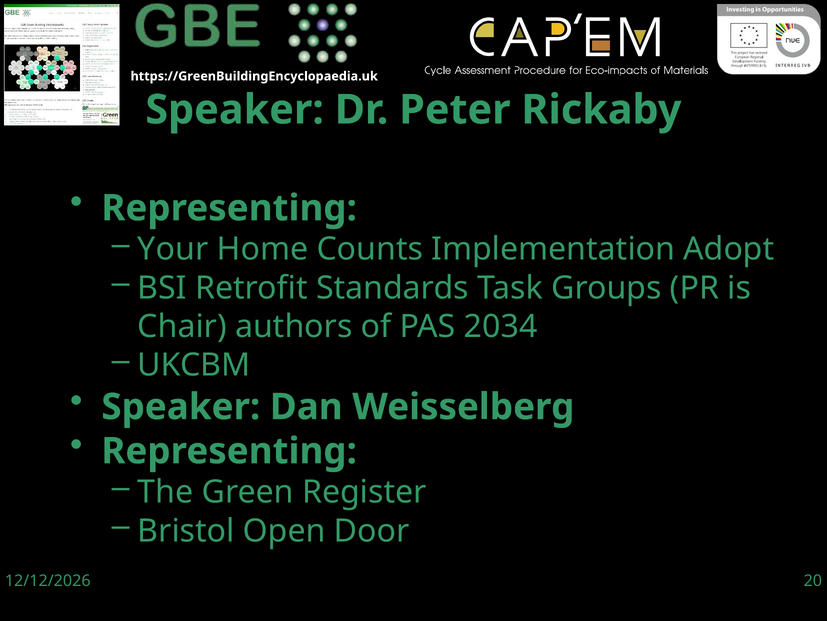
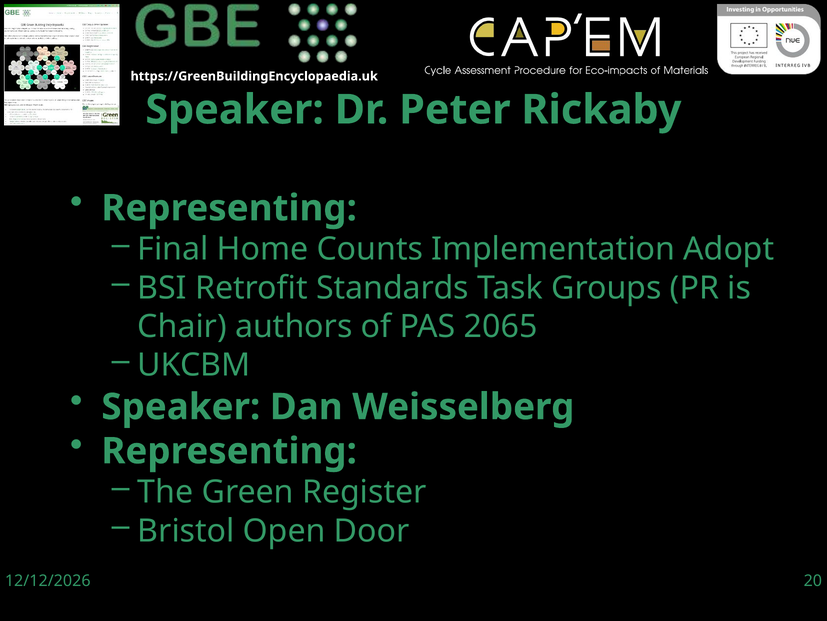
Your: Your -> Final (173, 249)
2034: 2034 -> 2065 (501, 326)
